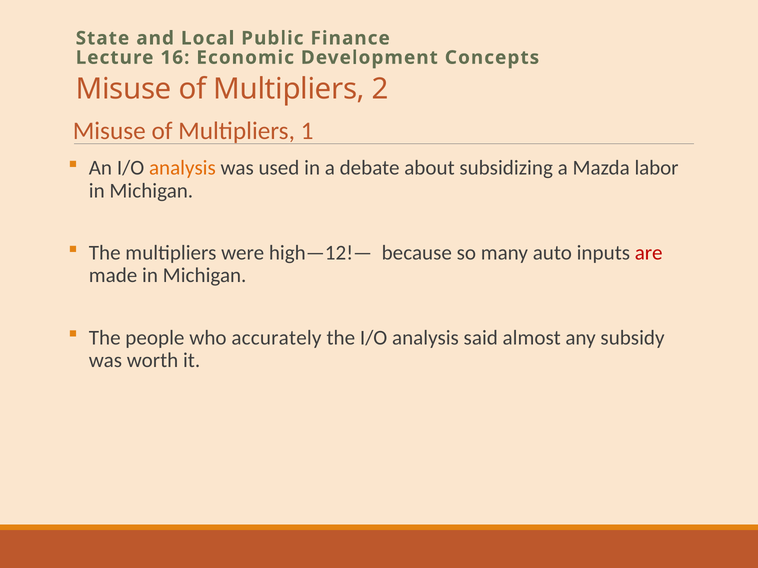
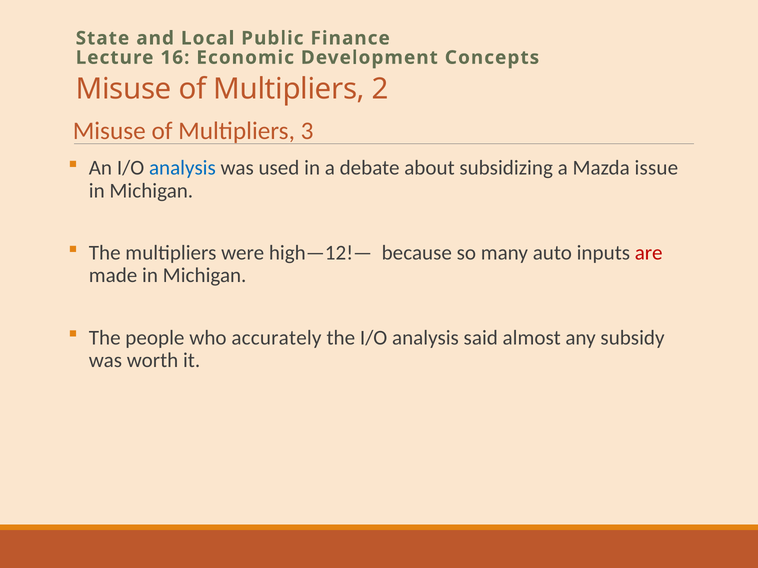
1: 1 -> 3 (307, 131)
analysis colour: orange -> blue (182, 168)
labor: labor -> issue (656, 168)
